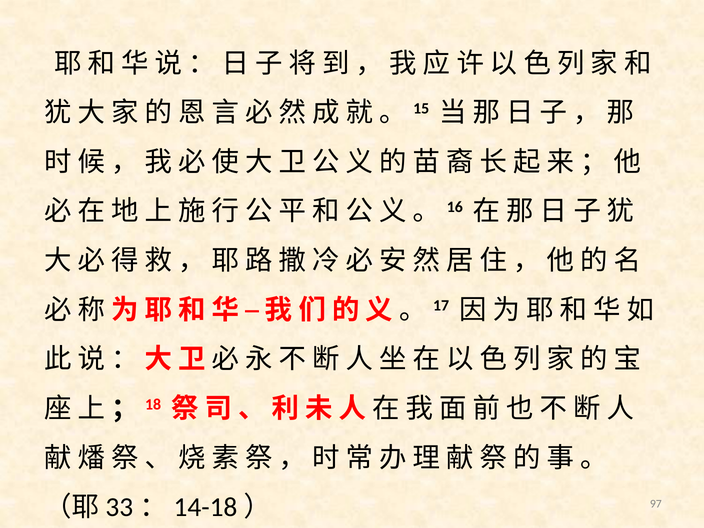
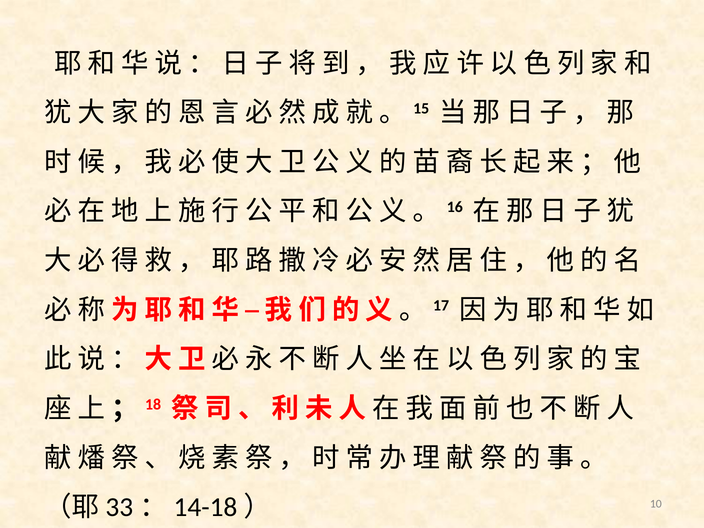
97: 97 -> 10 (656, 504)
